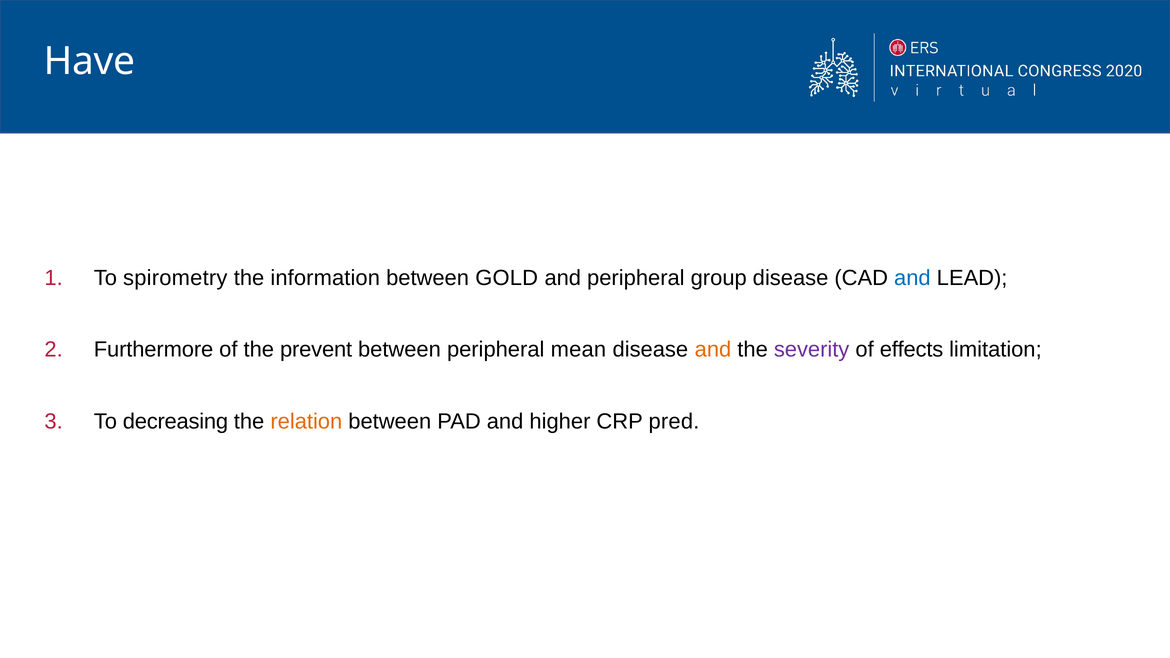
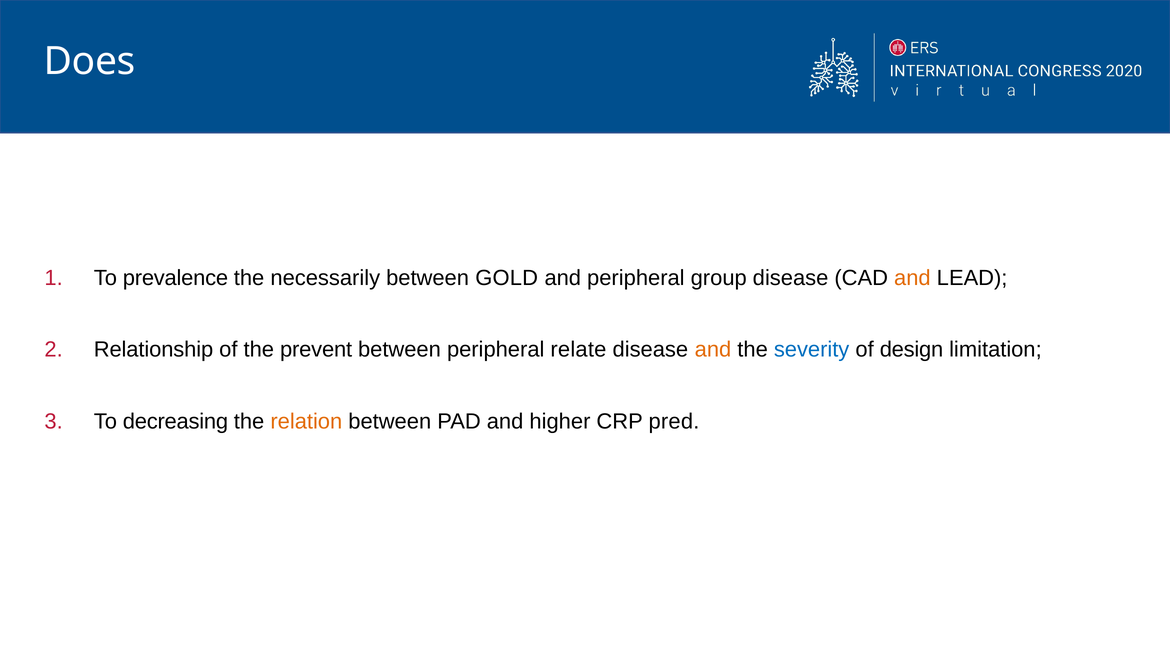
Have: Have -> Does (90, 62)
spirometry: spirometry -> prevalence (175, 278)
information: information -> necessarily (325, 278)
and colour: blue -> orange (912, 278)
Furthermore: Furthermore -> Relationship (154, 350)
mean: mean -> relate (578, 350)
severity colour: purple -> blue (812, 350)
effects: effects -> design (912, 350)
